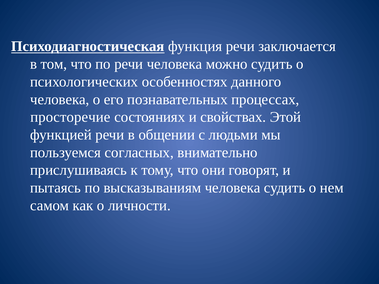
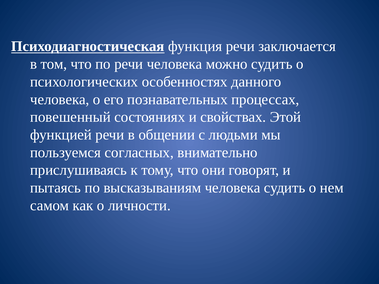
просторечие: просторечие -> повешенный (70, 117)
